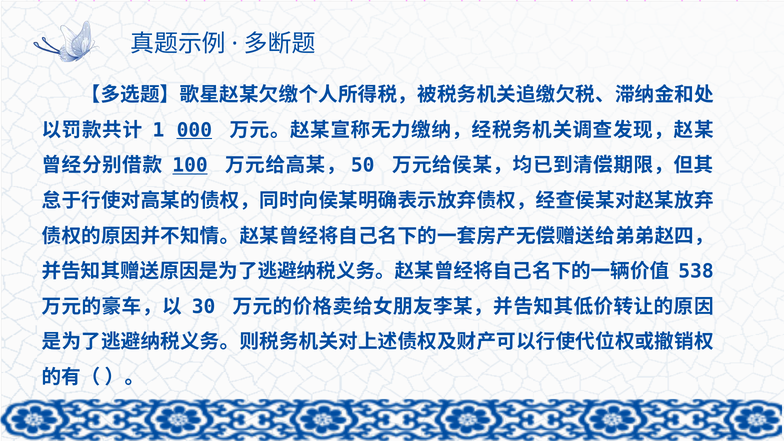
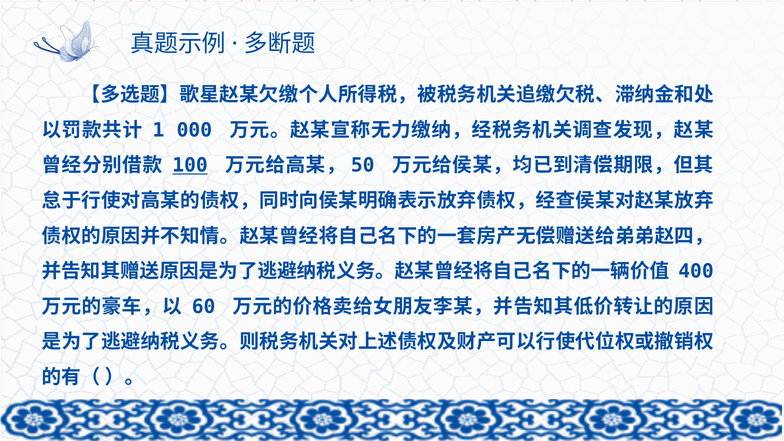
000 underline: present -> none (194, 130)
538: 538 -> 400 (696, 271)
30: 30 -> 60 (204, 307)
